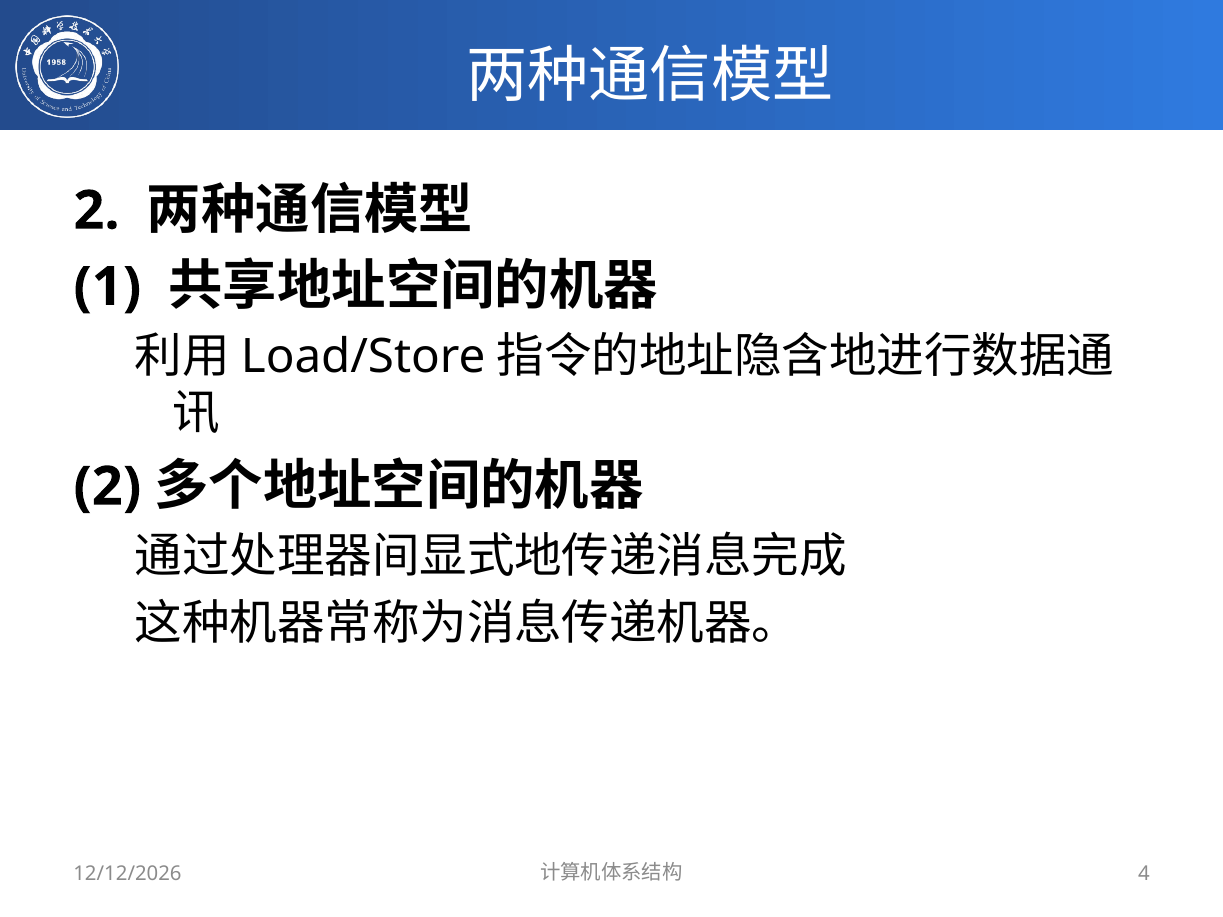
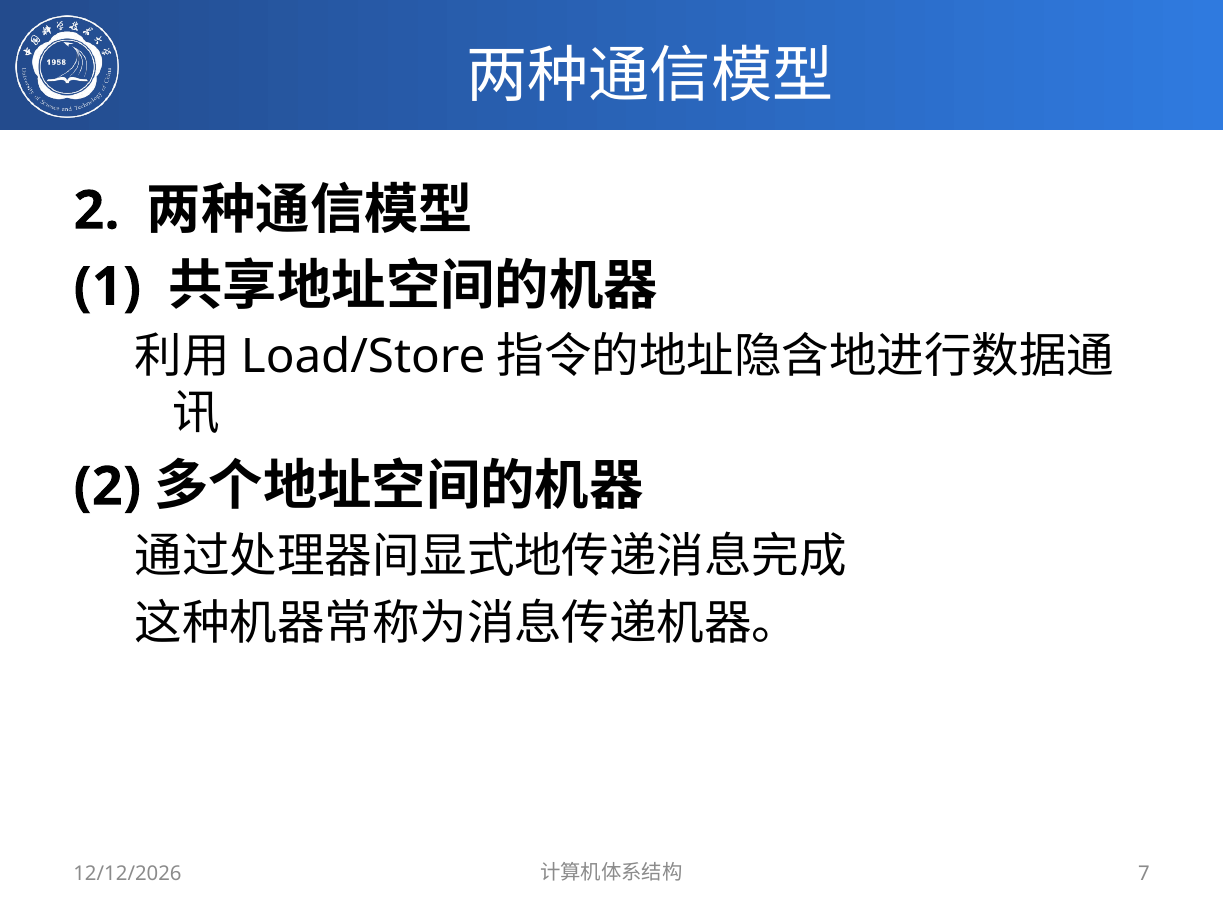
4: 4 -> 7 (1144, 874)
